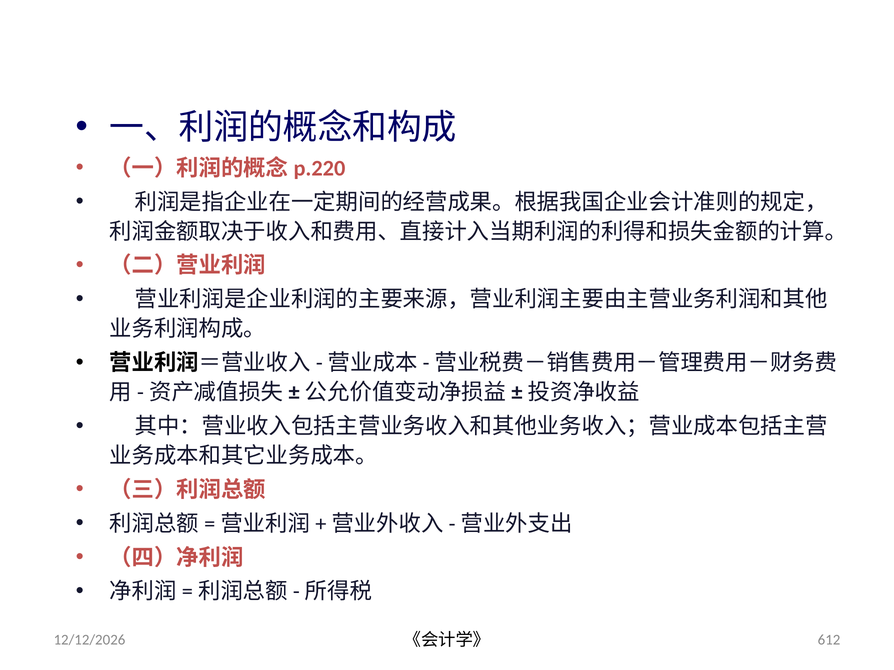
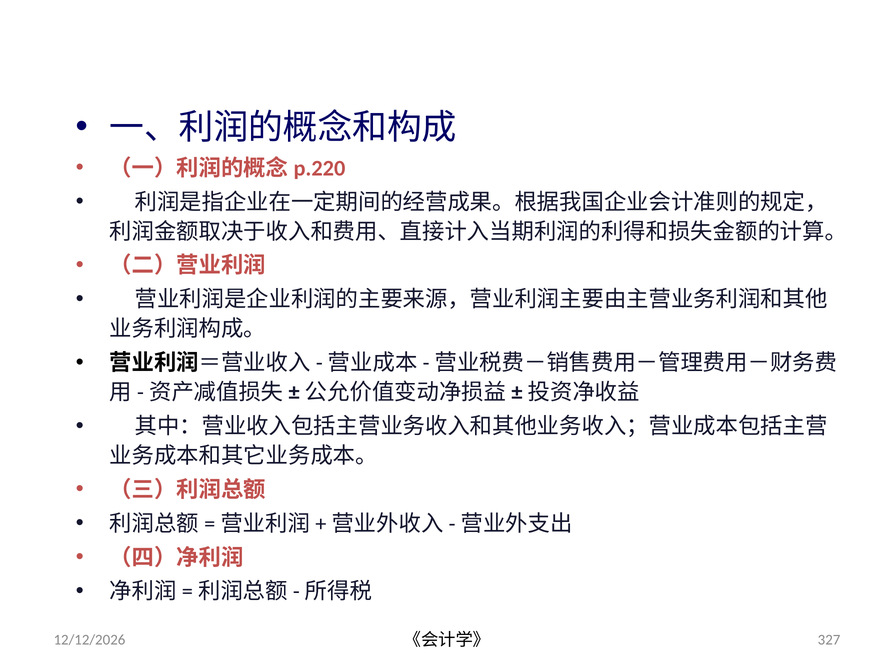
612: 612 -> 327 (829, 640)
